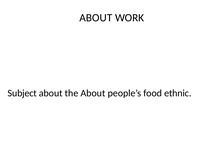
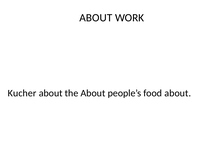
Subject: Subject -> Kucher (22, 93)
food ethnic: ethnic -> about (178, 93)
